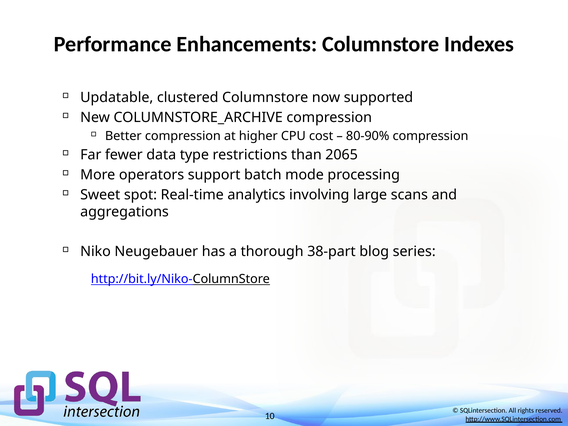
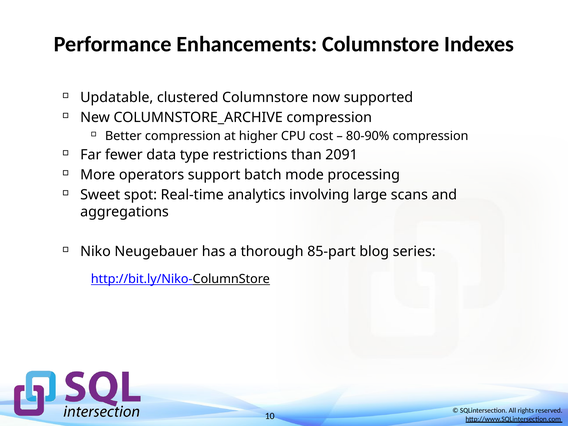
2065: 2065 -> 2091 (342, 155)
38-part: 38-part -> 85-part (331, 252)
